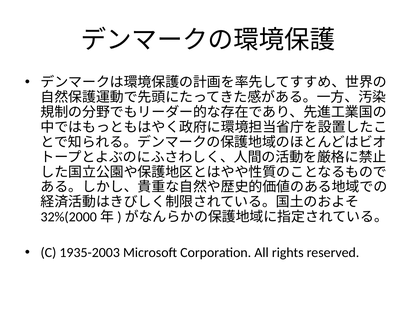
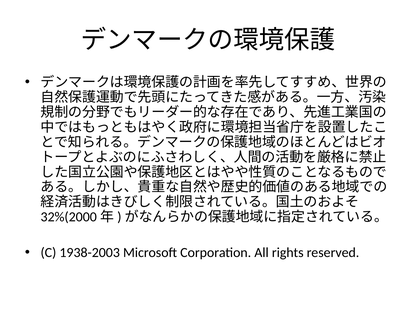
1935-2003: 1935-2003 -> 1938-2003 (90, 252)
